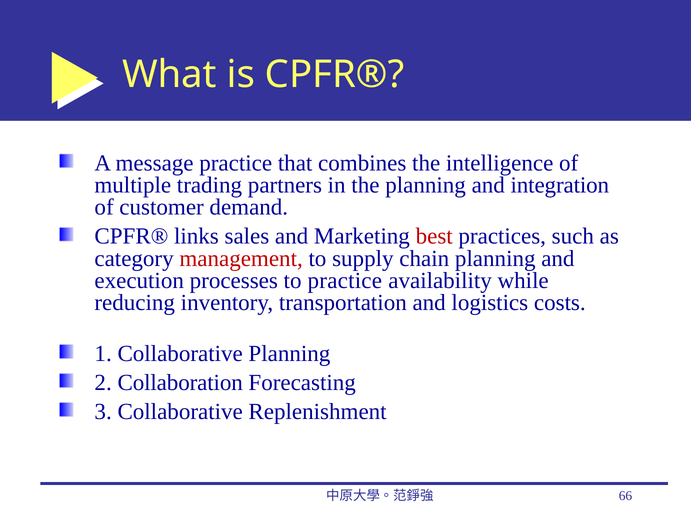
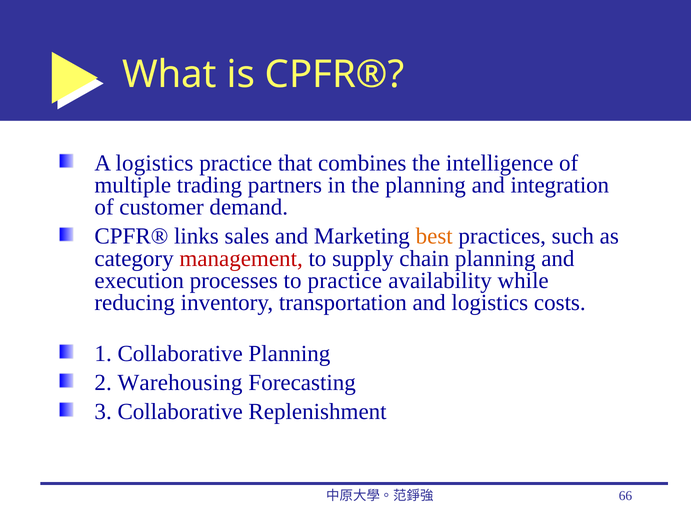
A message: message -> logistics (155, 163)
best colour: red -> orange (434, 237)
Collaboration: Collaboration -> Warehousing (180, 383)
